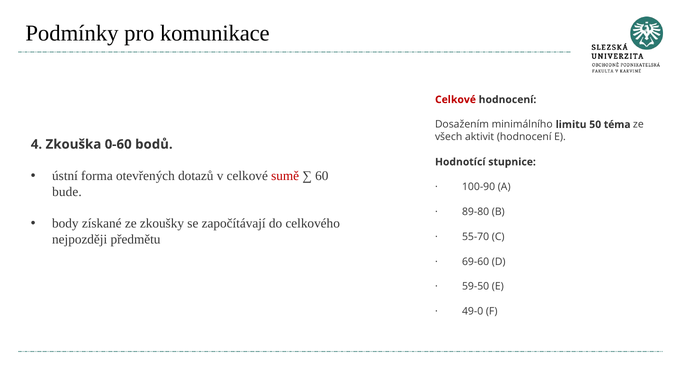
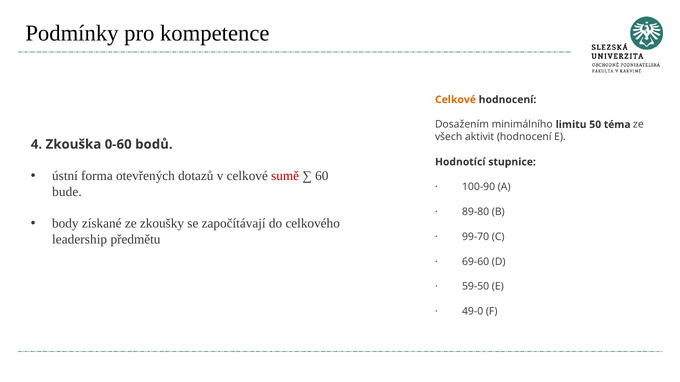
komunikace: komunikace -> kompetence (215, 33)
Celkové colour: red -> orange (455, 100)
55-70: 55-70 -> 99-70 (476, 237)
nejpozději: nejpozději -> leadership (80, 240)
